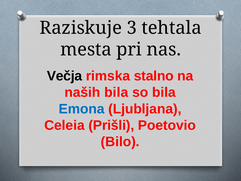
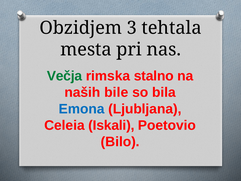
Raziskuje: Raziskuje -> Obzidjem (81, 28)
Večja colour: black -> green (65, 76)
naših bila: bila -> bile (116, 92)
Prišli: Prišli -> Iskali (111, 125)
